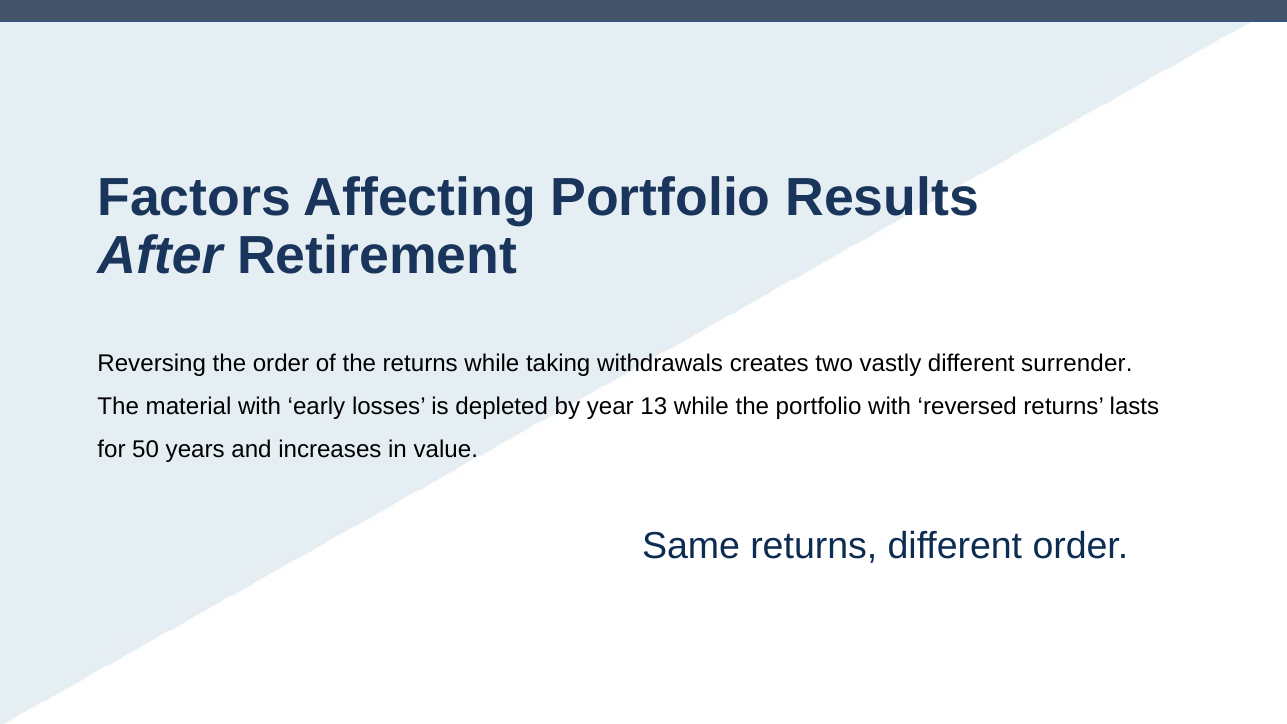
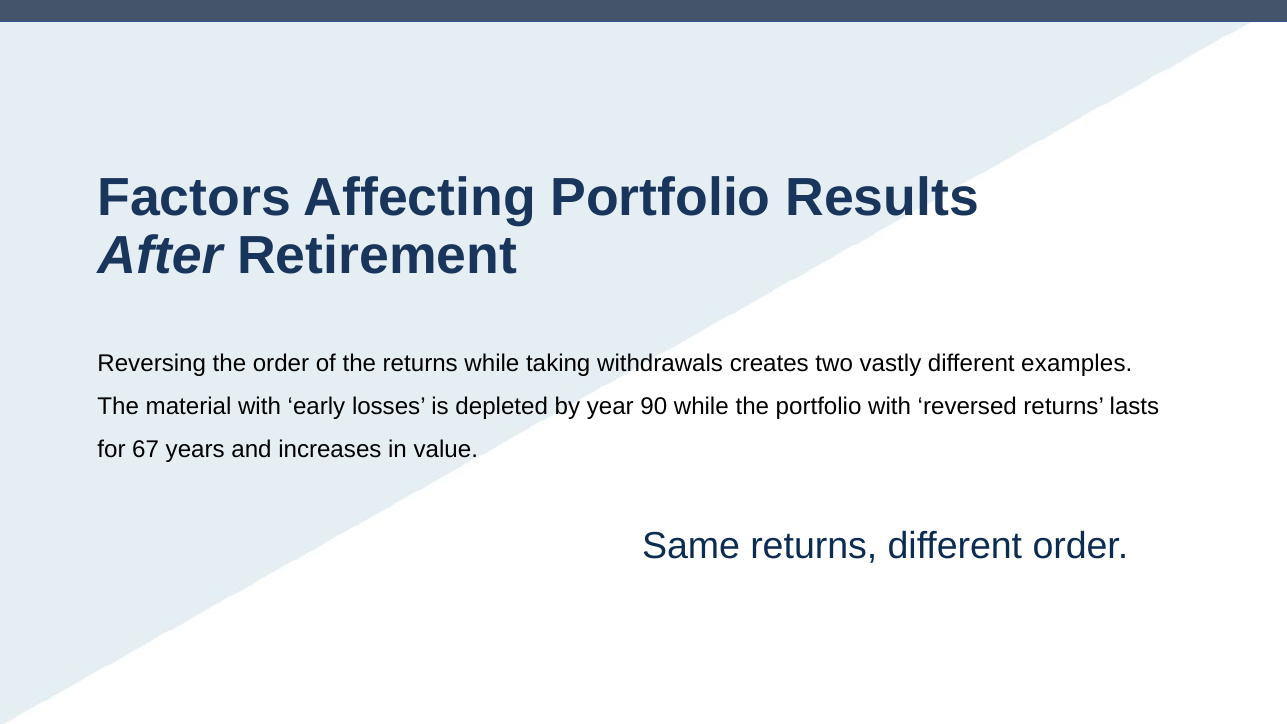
surrender: surrender -> examples (1077, 363)
13: 13 -> 90 (654, 406)
50: 50 -> 67 (146, 450)
